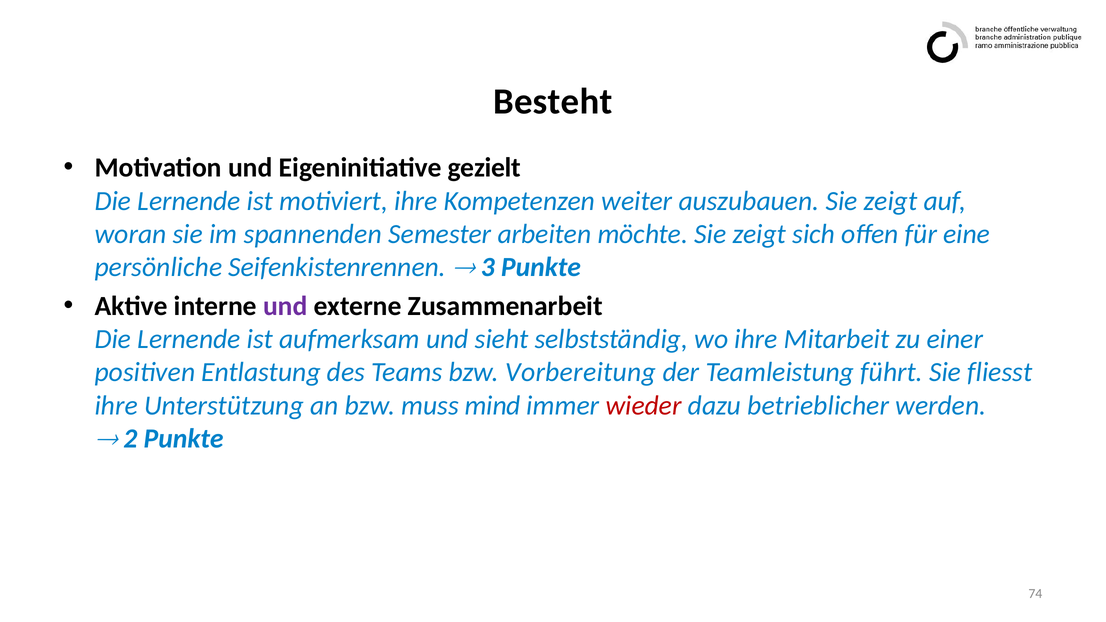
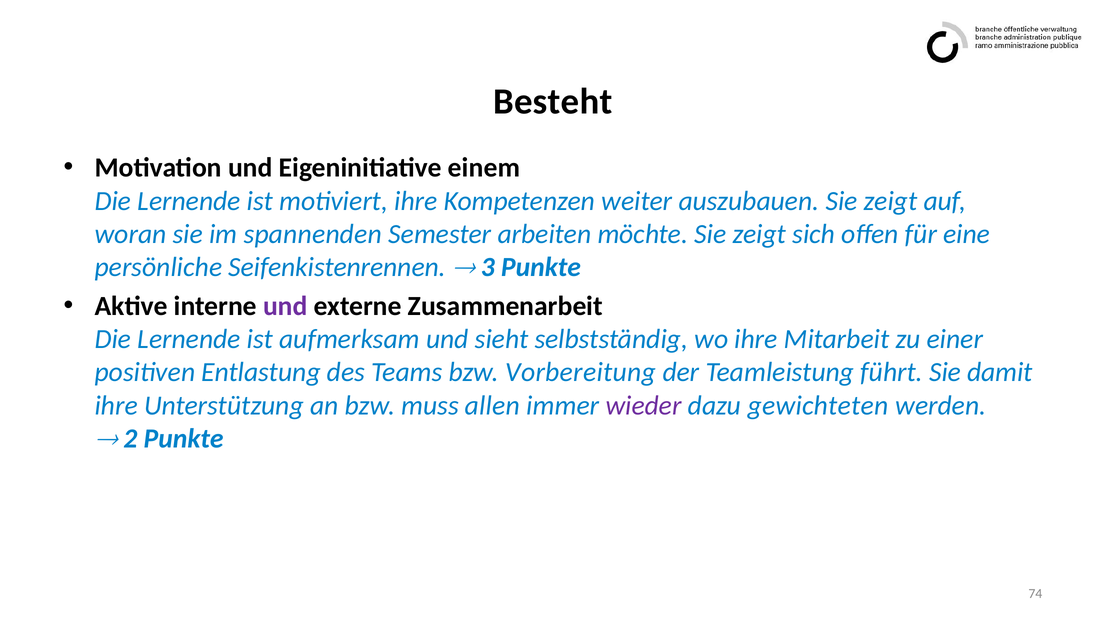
gezielt: gezielt -> einem (484, 168)
fliesst: fliesst -> damit (1000, 372)
mind: mind -> allen (493, 406)
wieder colour: red -> purple (644, 406)
betrieblicher: betrieblicher -> gewichteten (818, 406)
